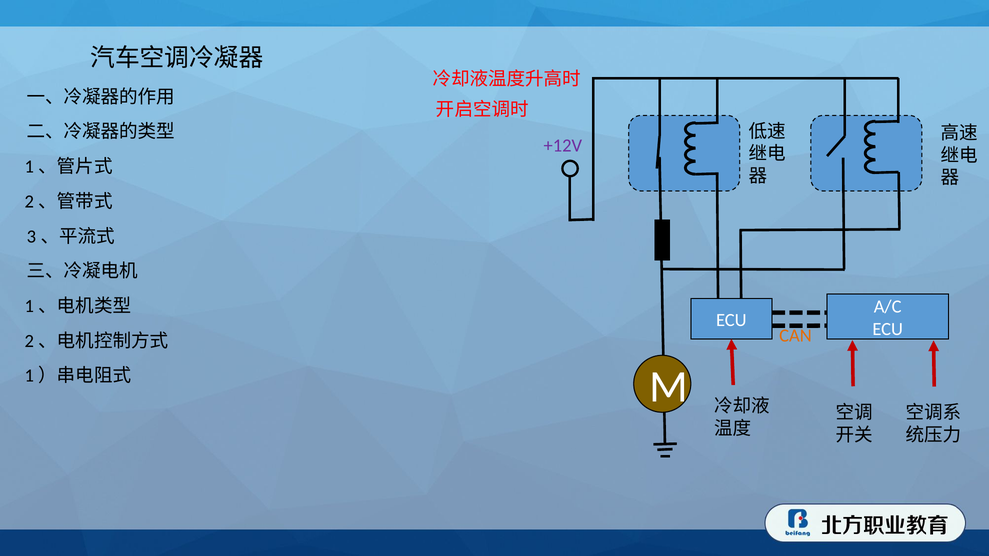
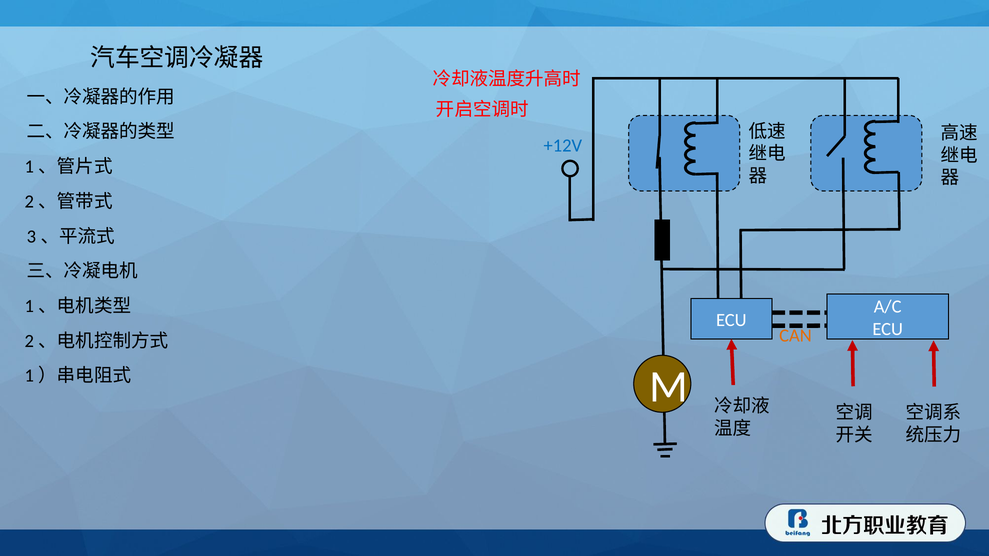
+12V colour: purple -> blue (563, 146)
